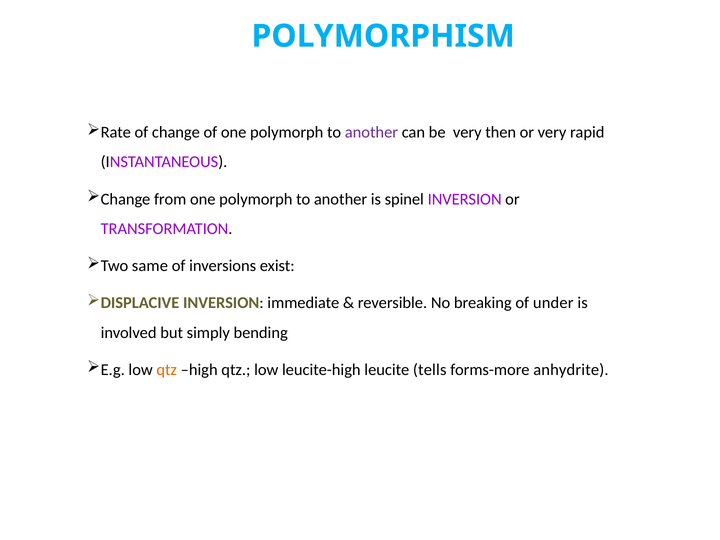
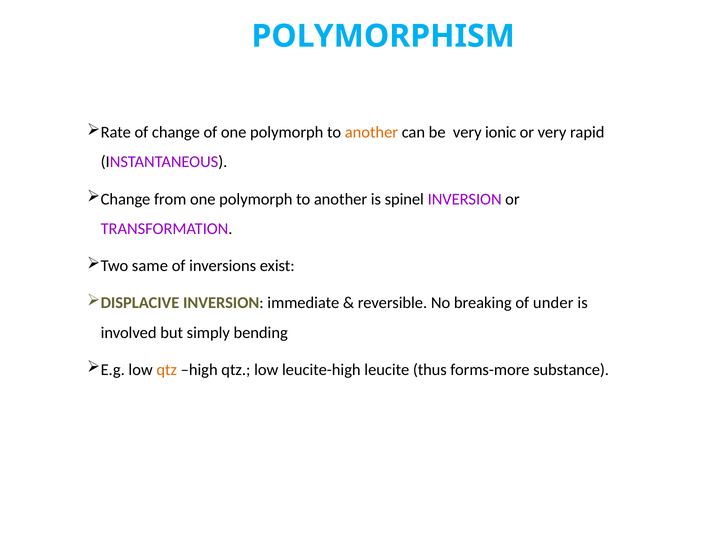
another colour: purple -> orange (371, 132)
then: then -> ionic (501, 132)
tells: tells -> thus (430, 370)
anhydrite: anhydrite -> substance (571, 370)
